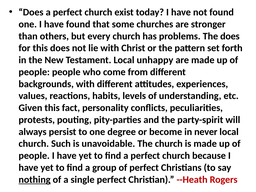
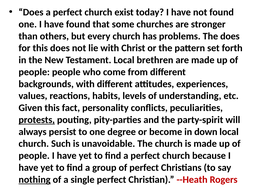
unhappy: unhappy -> brethren (155, 60)
protests underline: none -> present (37, 120)
never: never -> down (206, 132)
